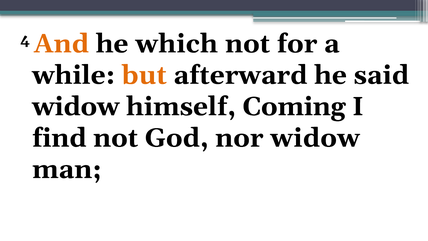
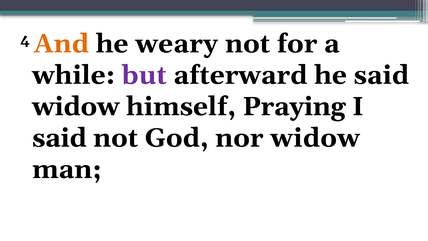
which: which -> weary (177, 44)
but colour: orange -> purple (144, 75)
Coming: Coming -> Praying (294, 106)
find: find -> said (59, 138)
